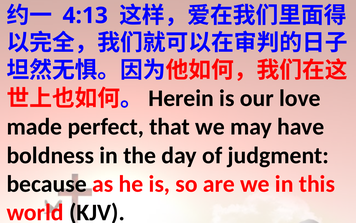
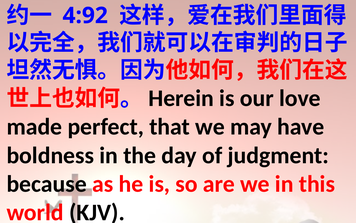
4:13: 4:13 -> 4:92 (85, 16)
